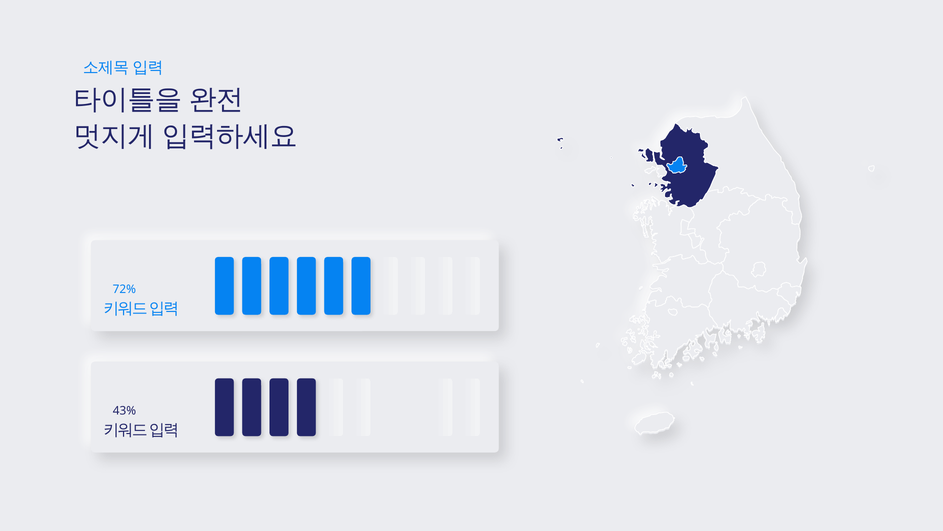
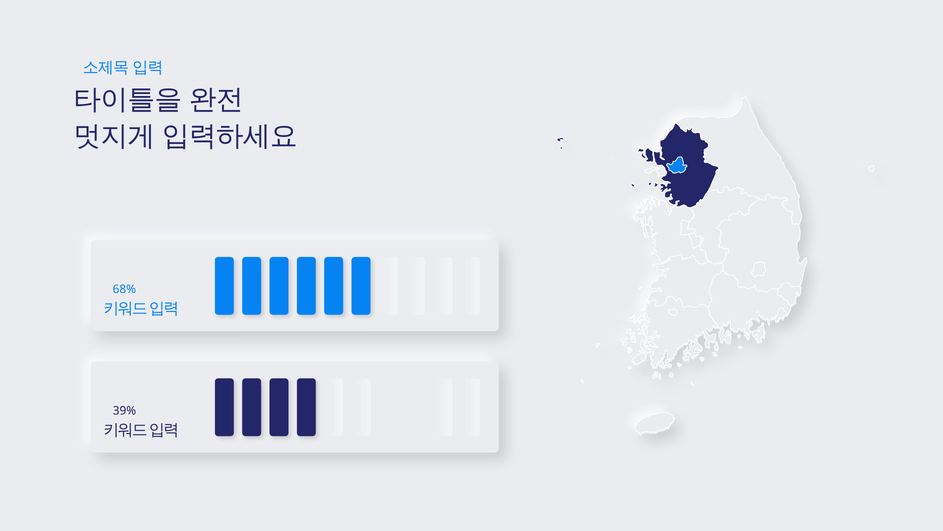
72%: 72% -> 68% (124, 289)
43%: 43% -> 39% (124, 410)
